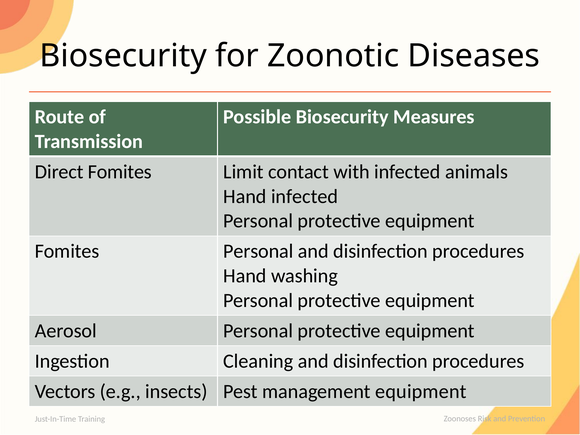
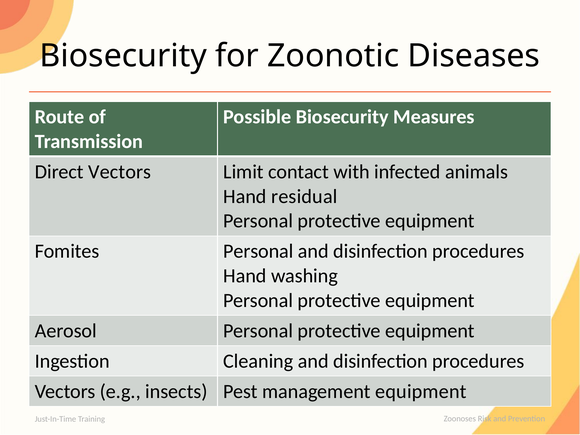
Direct Fomites: Fomites -> Vectors (120, 172)
Hand infected: infected -> residual (304, 196)
